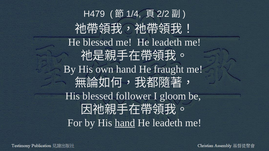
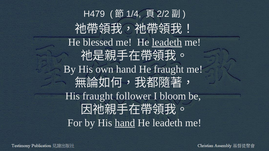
leadeth underline: none -> present (167, 42)
His blessed: blessed -> fraught (98, 96)
gloom: gloom -> bloom (173, 96)
